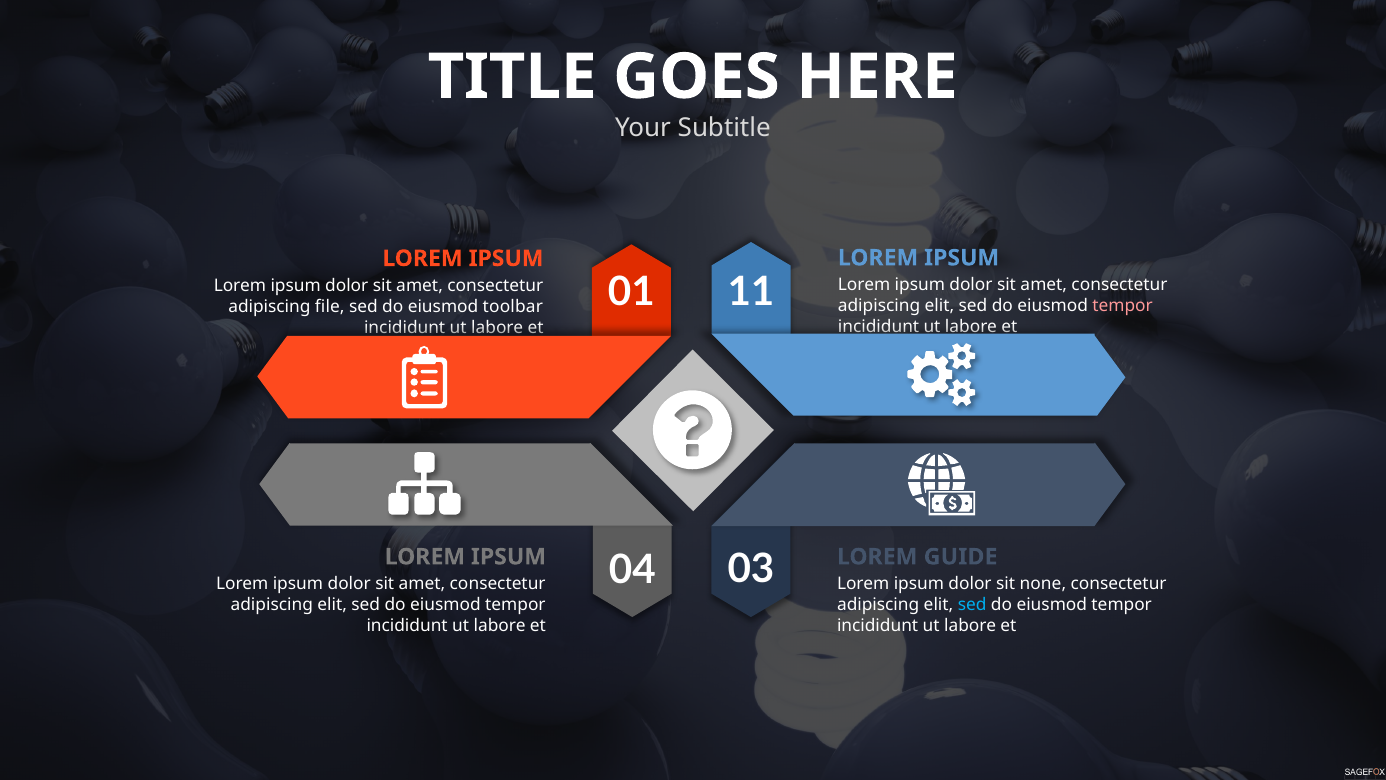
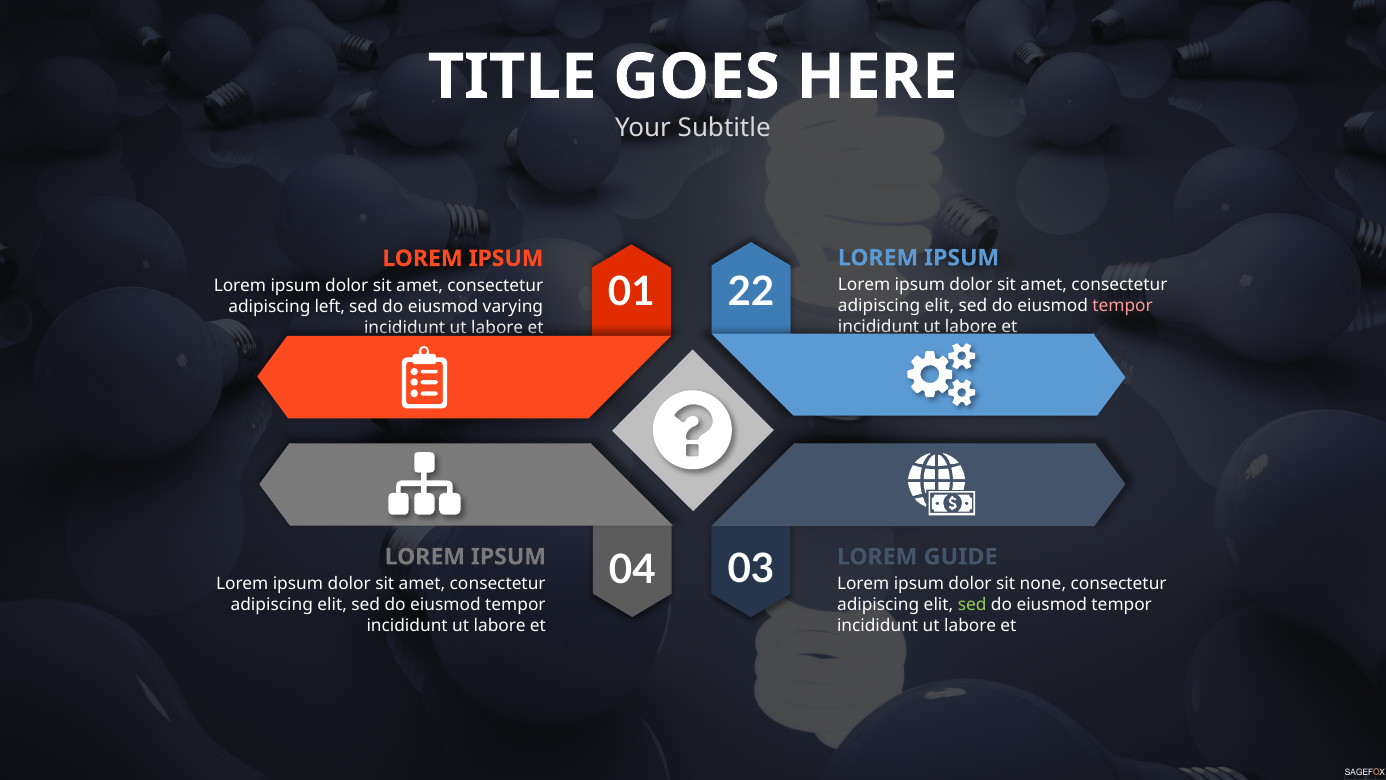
11: 11 -> 22 (751, 292)
file: file -> left (330, 306)
toolbar: toolbar -> varying (513, 306)
sed colour: light blue -> light green (972, 605)
